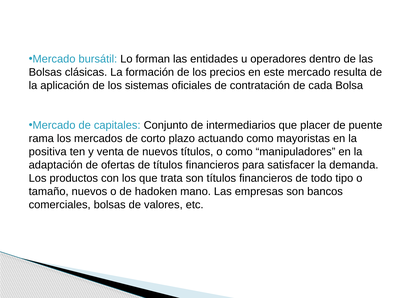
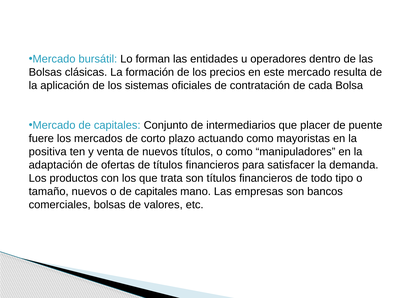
rama: rama -> fuere (41, 138)
o de hadoken: hadoken -> capitales (156, 191)
